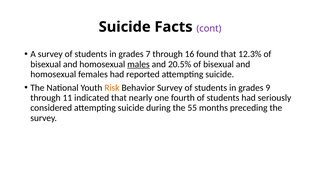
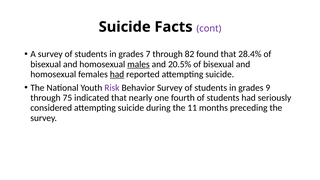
16: 16 -> 82 (190, 54)
12.3%: 12.3% -> 28.4% (250, 54)
had underline: none -> present (117, 74)
Risk colour: orange -> purple (112, 88)
11: 11 -> 75 (67, 98)
55: 55 -> 11 (192, 108)
